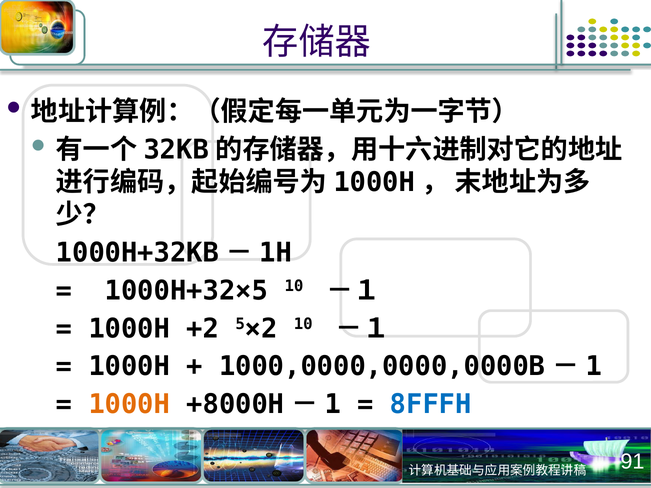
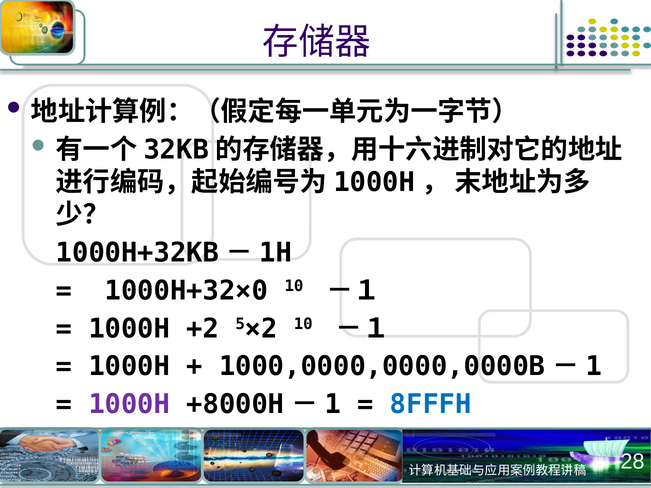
1000H+32×5: 1000H+32×5 -> 1000H+32×0 (186, 291)
1000H colour: orange -> purple (129, 405)
91: 91 -> 28 (632, 462)
